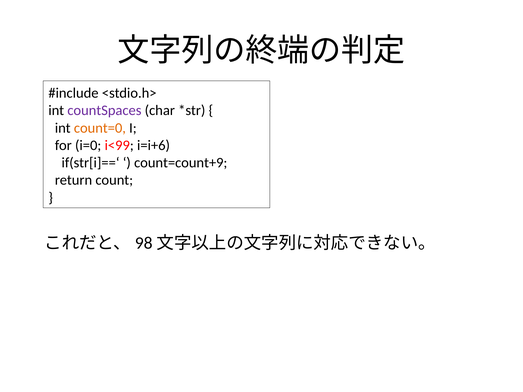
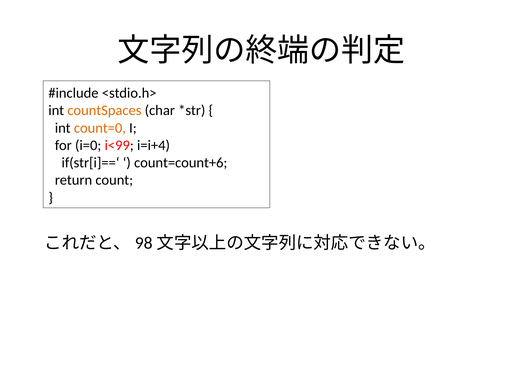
countSpaces colour: purple -> orange (104, 111)
i=i+6: i=i+6 -> i=i+4 (154, 145)
count=count+9: count=count+9 -> count=count+6 (181, 163)
